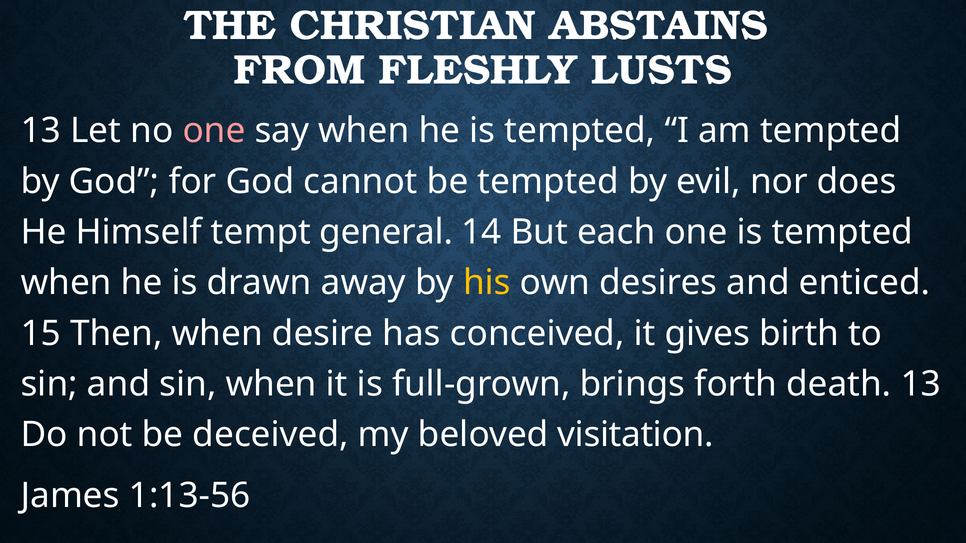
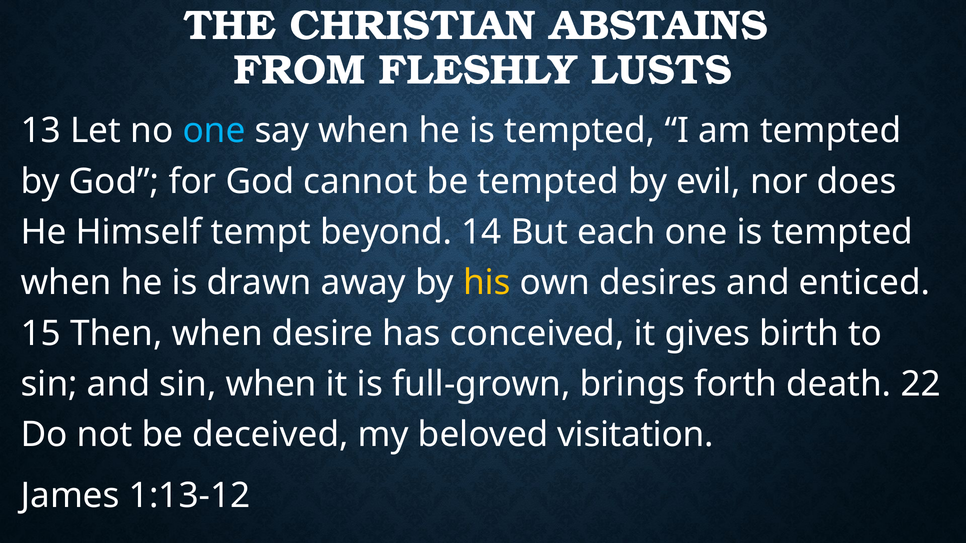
one colour: pink -> light blue (214, 131)
general: general -> beyond (386, 232)
death 13: 13 -> 22 (921, 384)
1:13-56: 1:13-56 -> 1:13-12 (190, 496)
